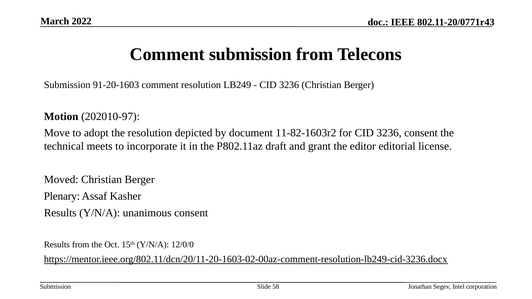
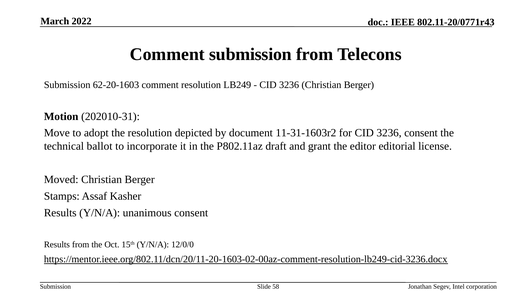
91-20-1603: 91-20-1603 -> 62-20-1603 (116, 85)
202010-97: 202010-97 -> 202010-31 (110, 116)
11-82-1603r2: 11-82-1603r2 -> 11-31-1603r2 (306, 133)
meets: meets -> ballot (100, 146)
Plenary: Plenary -> Stamps (62, 196)
